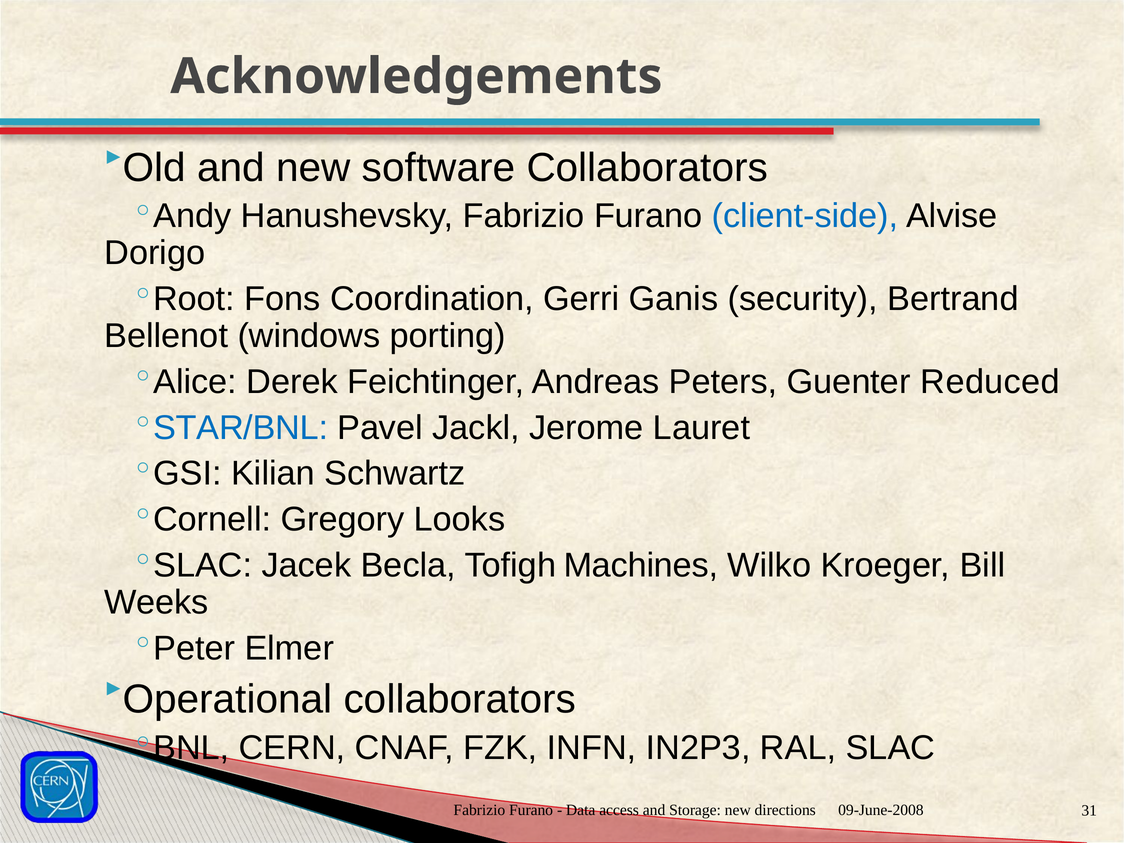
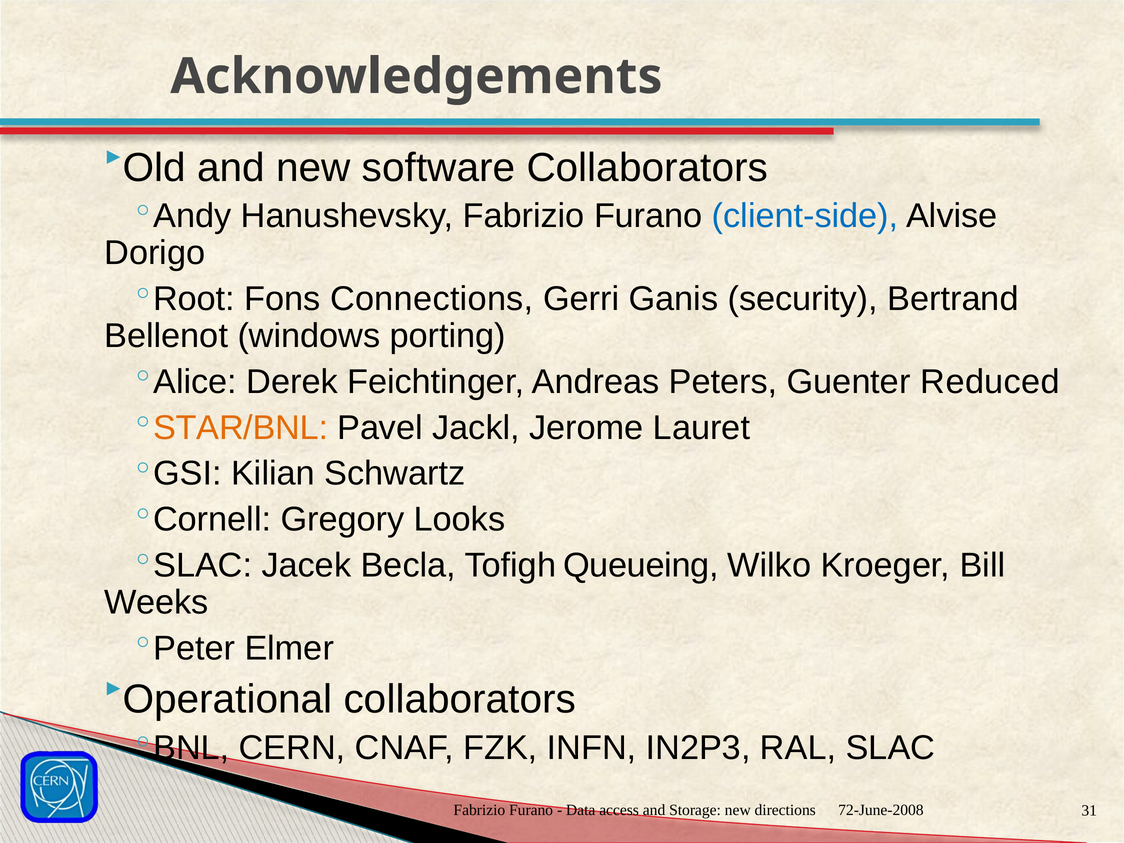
Coordination: Coordination -> Connections (432, 299)
STAR/BNL colour: blue -> orange (241, 428)
Machines: Machines -> Queueing (641, 565)
09-June-2008: 09-June-2008 -> 72-June-2008 (881, 810)
